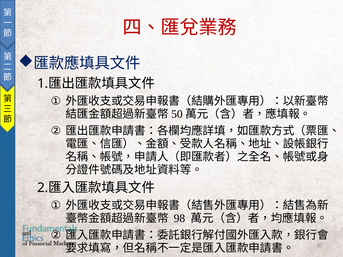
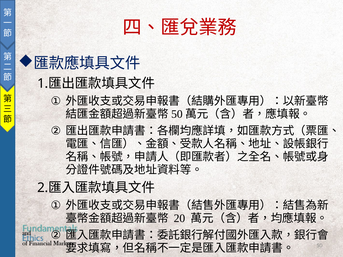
98: 98 -> 20 (179, 219)
